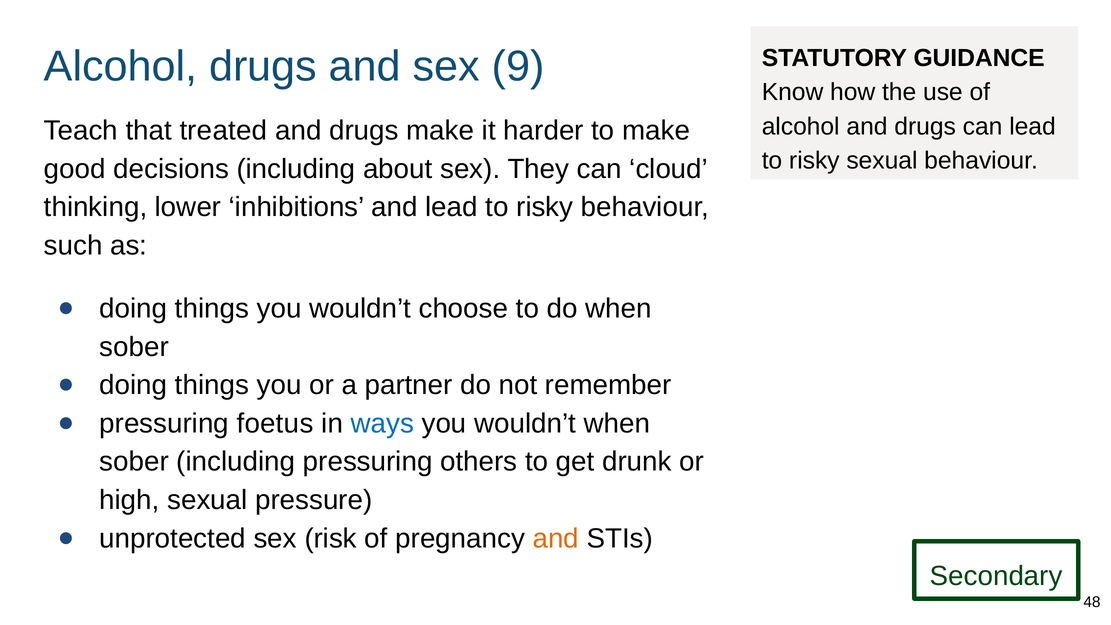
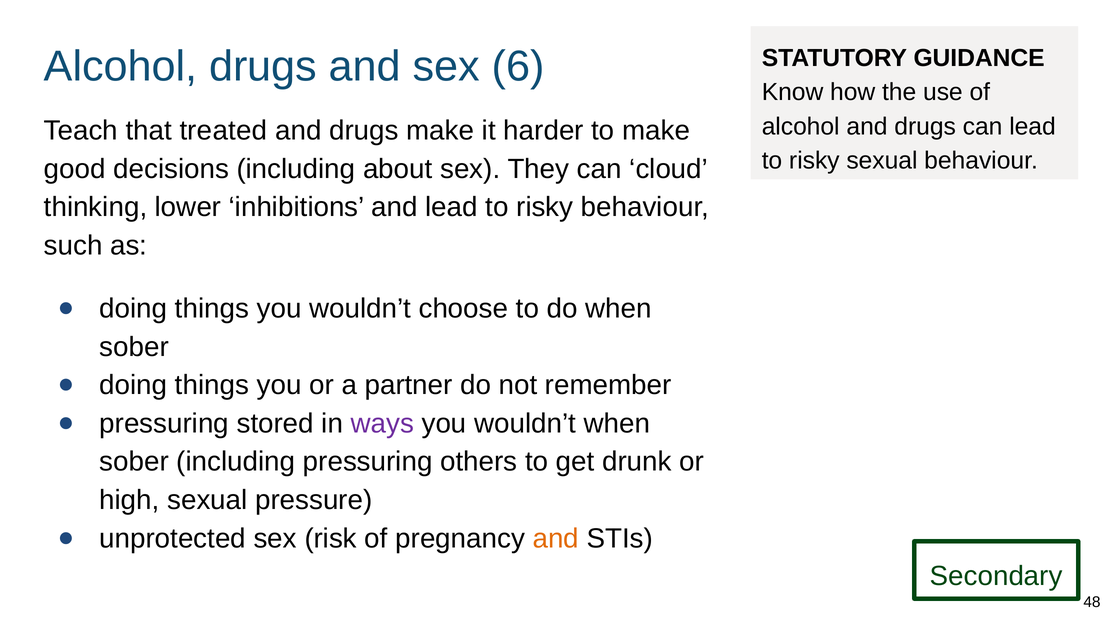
9: 9 -> 6 (518, 66)
foetus: foetus -> stored (275, 423)
ways colour: blue -> purple (382, 423)
